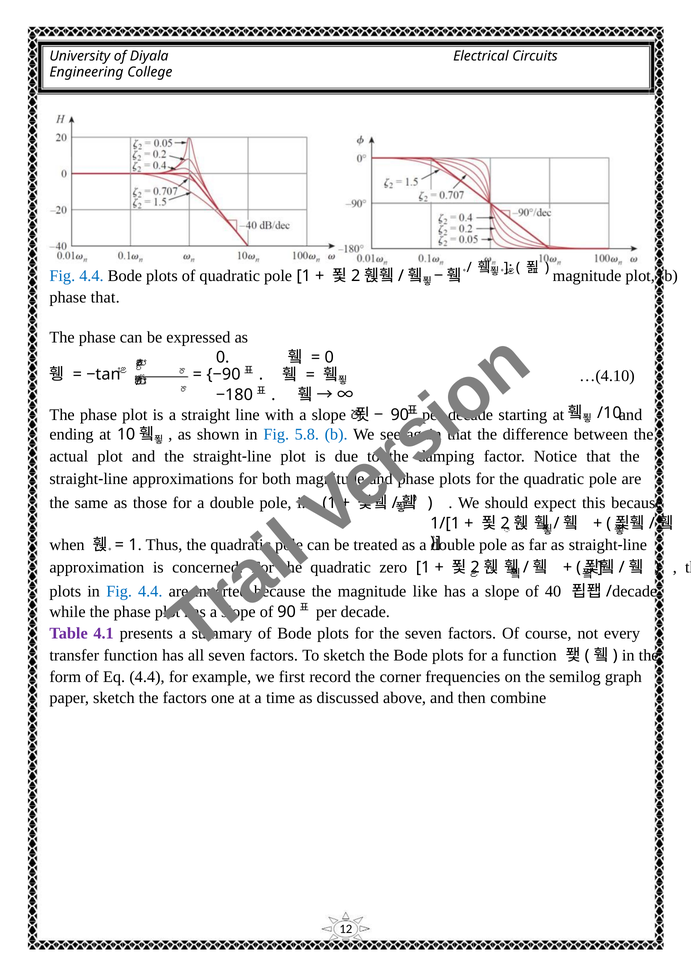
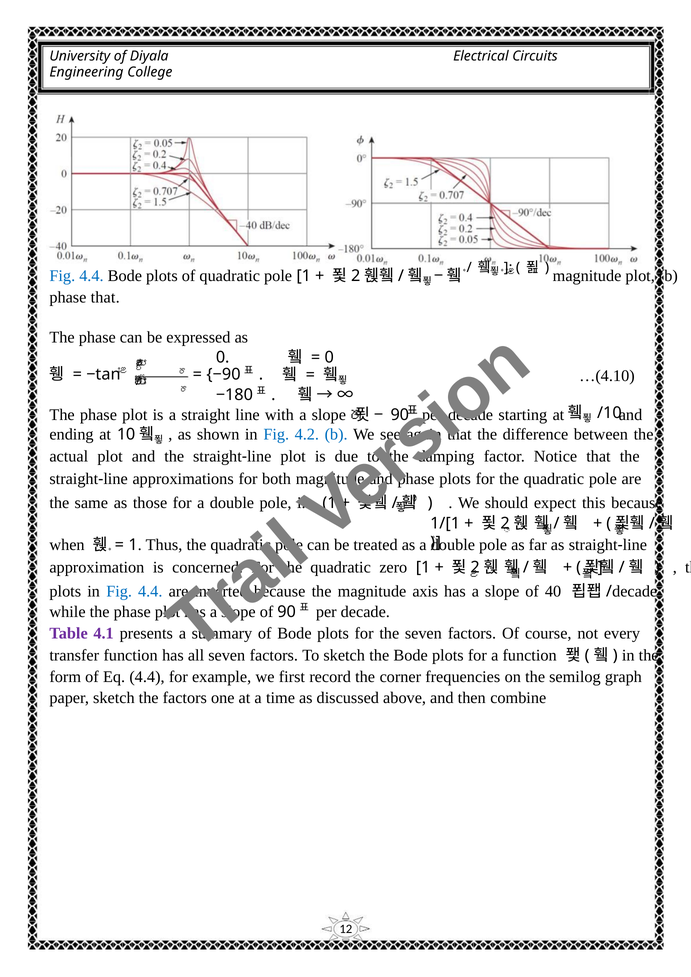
5.8: 5.8 -> 4.2 (307, 434)
like: like -> axis (425, 591)
